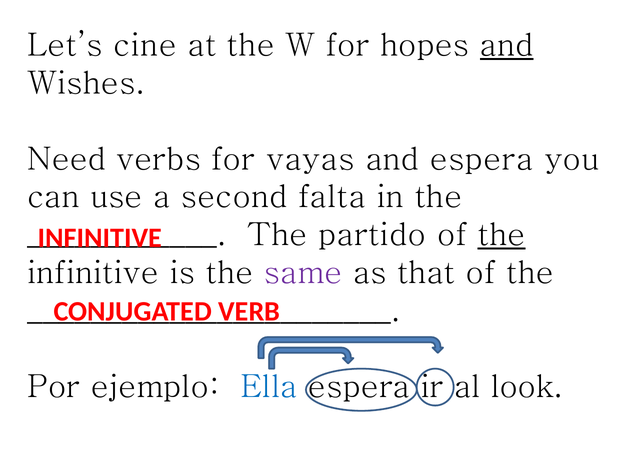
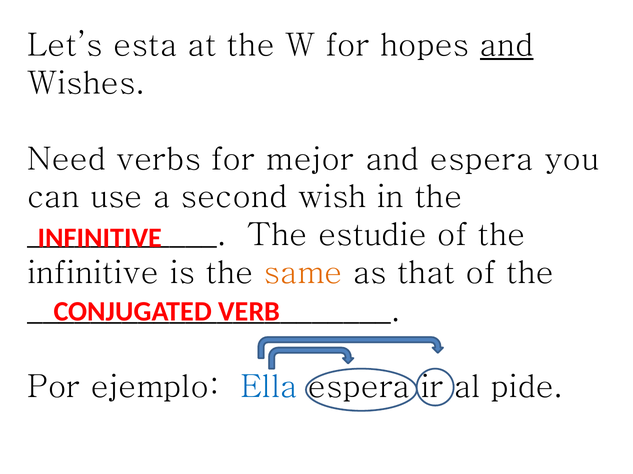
cine: cine -> esta (145, 45)
vayas: vayas -> mejor (310, 159)
falta: falta -> wish (332, 197)
partido: partido -> estudie (372, 235)
the underline: present -> none (502, 235)
same colour: purple -> orange (303, 273)
look: look -> pide (527, 387)
